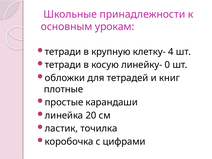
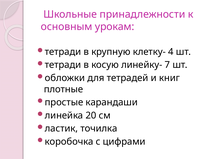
0: 0 -> 7 (167, 65)
